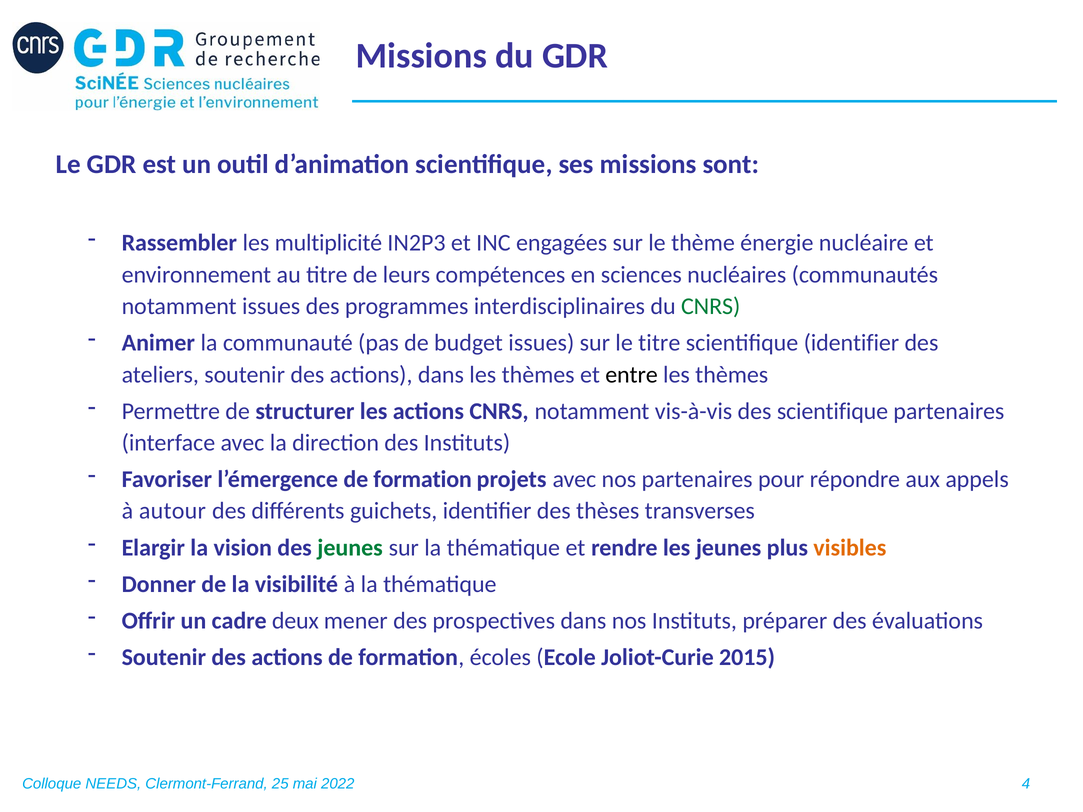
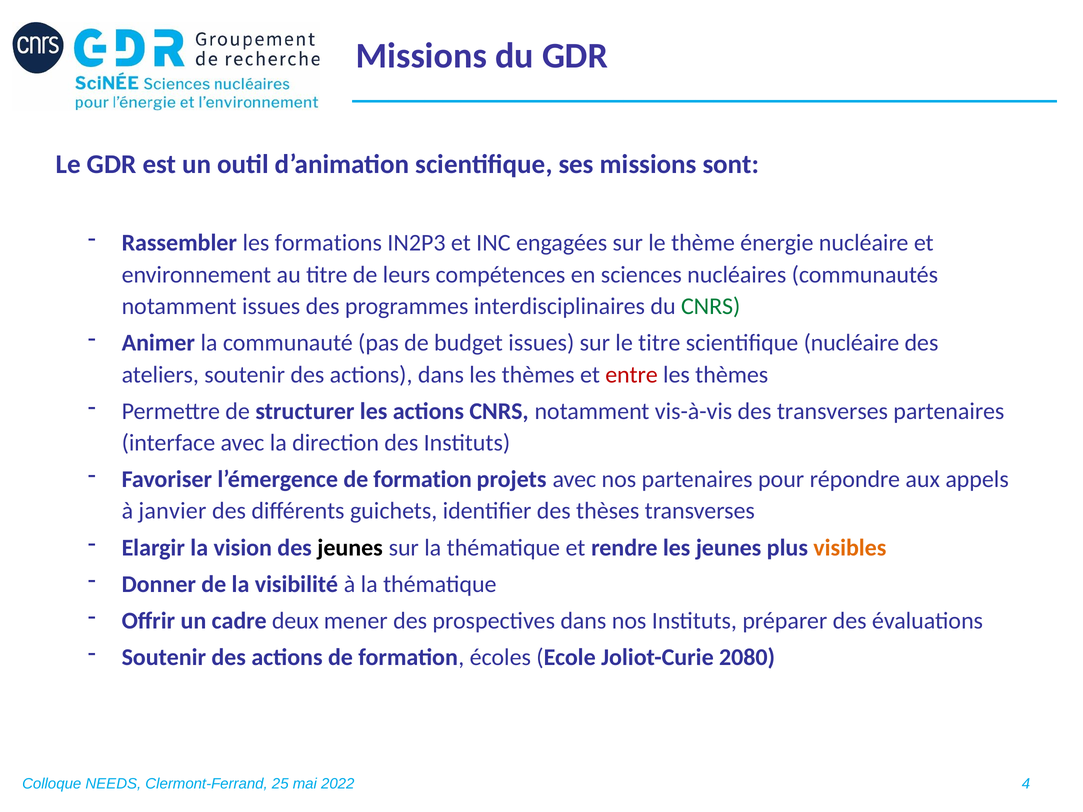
multiplicité: multiplicité -> formations (328, 243)
scientifique identifier: identifier -> nucléaire (851, 343)
entre colour: black -> red (631, 375)
des scientifique: scientifique -> transverses (832, 411)
autour: autour -> janvier (172, 511)
jeunes colour: green -> black (350, 548)
2015: 2015 -> 2080 (747, 657)
